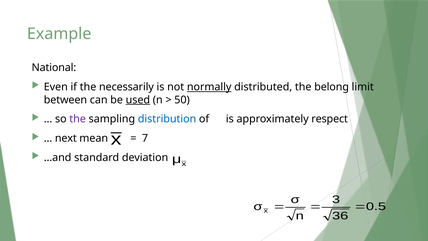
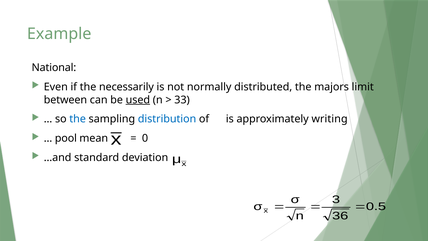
normally underline: present -> none (209, 87)
belong: belong -> majors (332, 87)
50: 50 -> 33 (182, 100)
the colour: purple -> blue (78, 119)
respect: respect -> writing (330, 119)
next: next -> pool (66, 138)
7: 7 -> 0 (145, 138)
